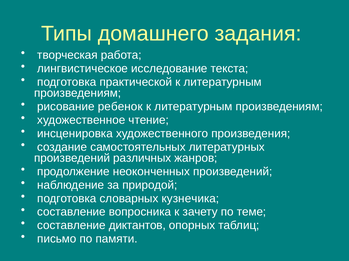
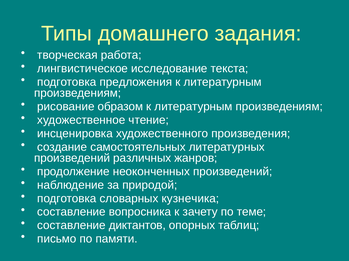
практической: практической -> предложения (136, 82)
ребенок: ребенок -> образом (120, 107)
